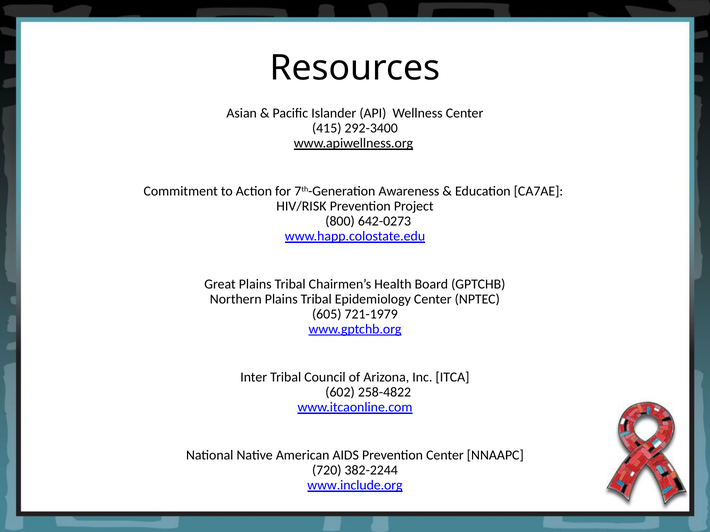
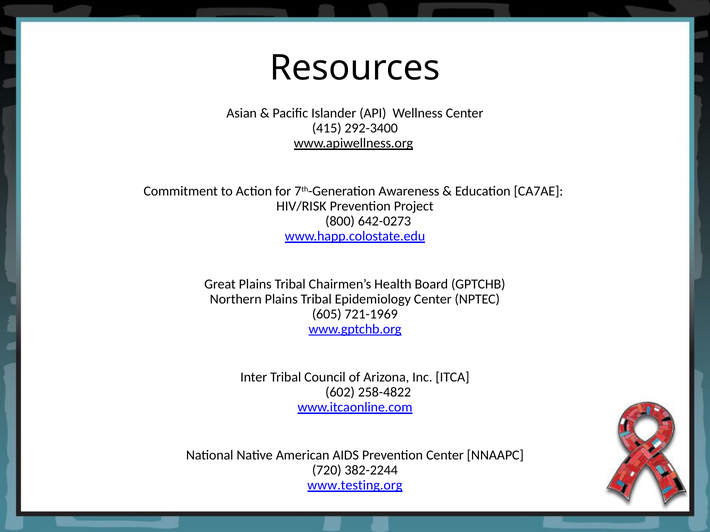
721-1979: 721-1979 -> 721-1969 (371, 314)
www.include.org: www.include.org -> www.testing.org (355, 486)
